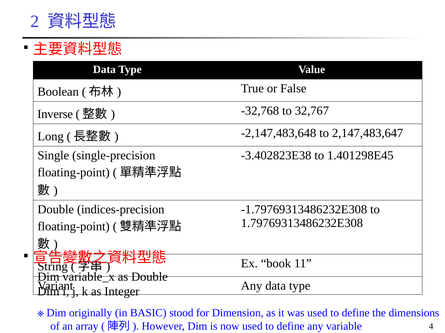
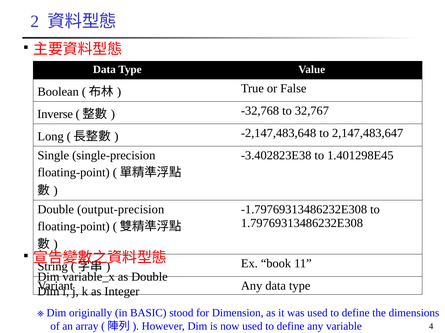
indices-precision: indices-precision -> output-precision (121, 210)
